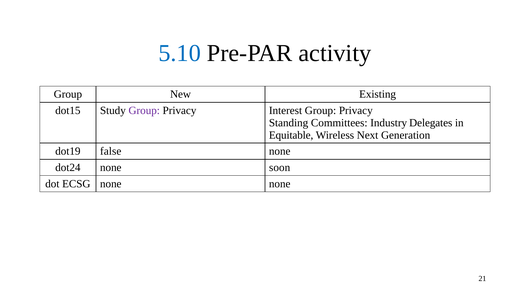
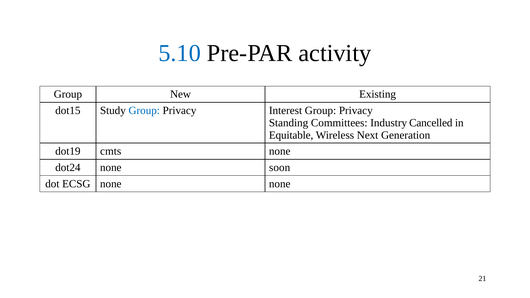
Group colour: purple -> blue (144, 111)
Delegates: Delegates -> Cancelled (431, 123)
false: false -> cmts (111, 151)
